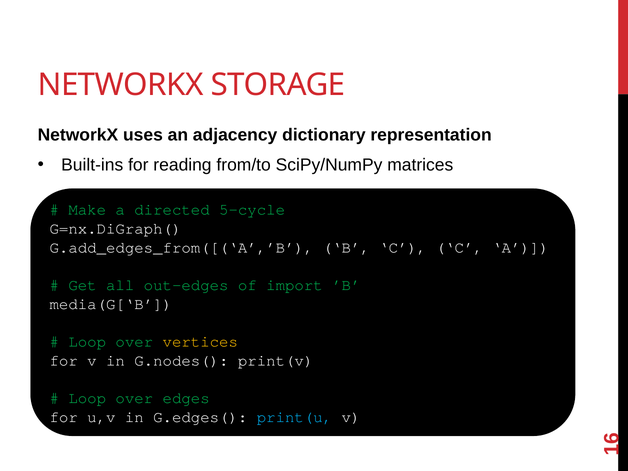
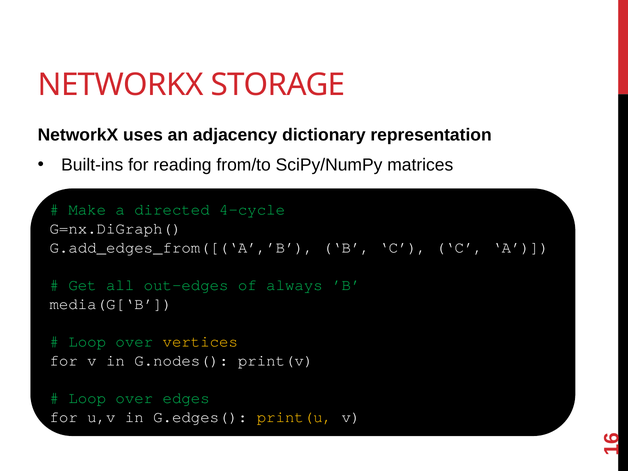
5-cycle: 5-cycle -> 4-cycle (252, 210)
import: import -> always (294, 285)
print(u colour: light blue -> yellow (294, 417)
